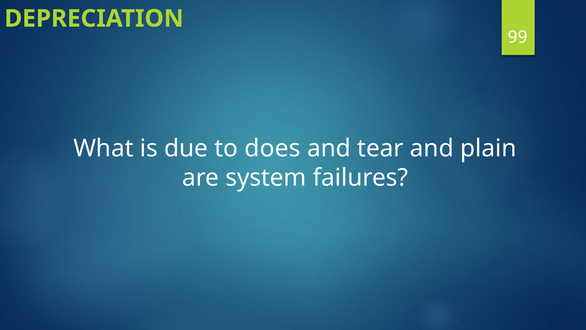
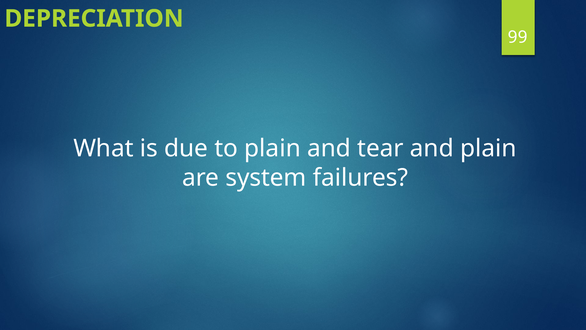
to does: does -> plain (273, 148)
